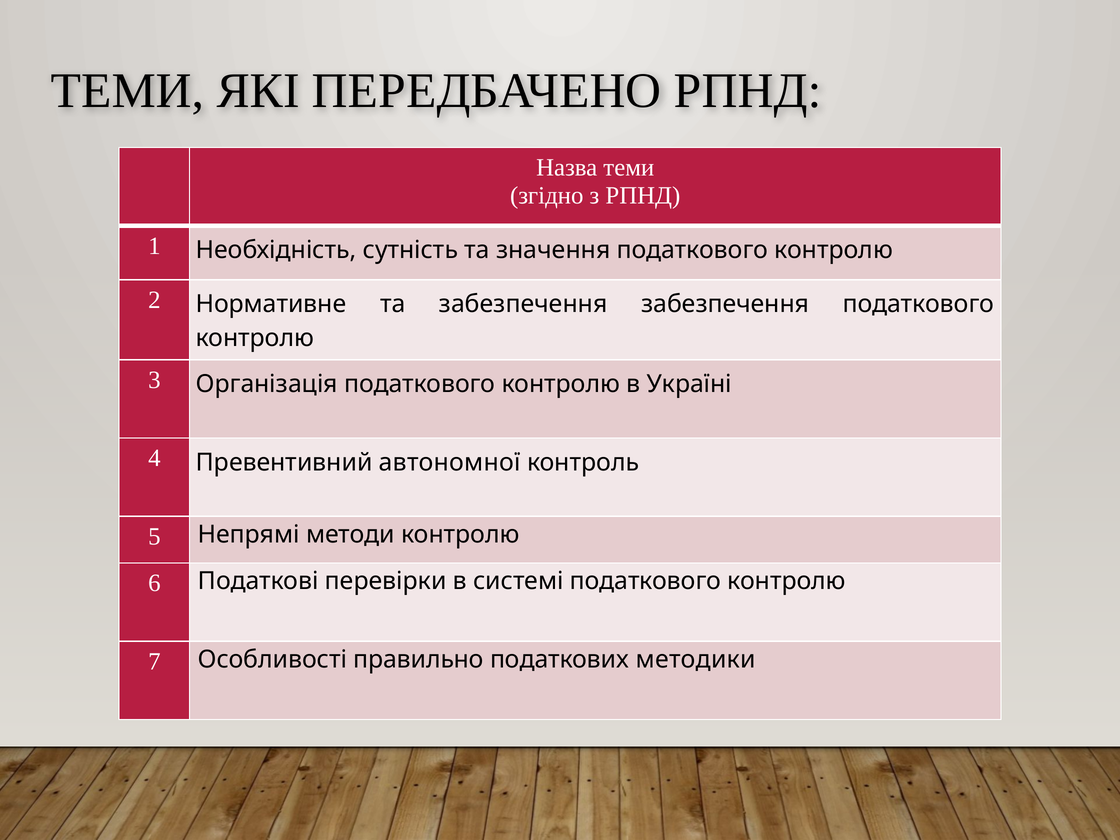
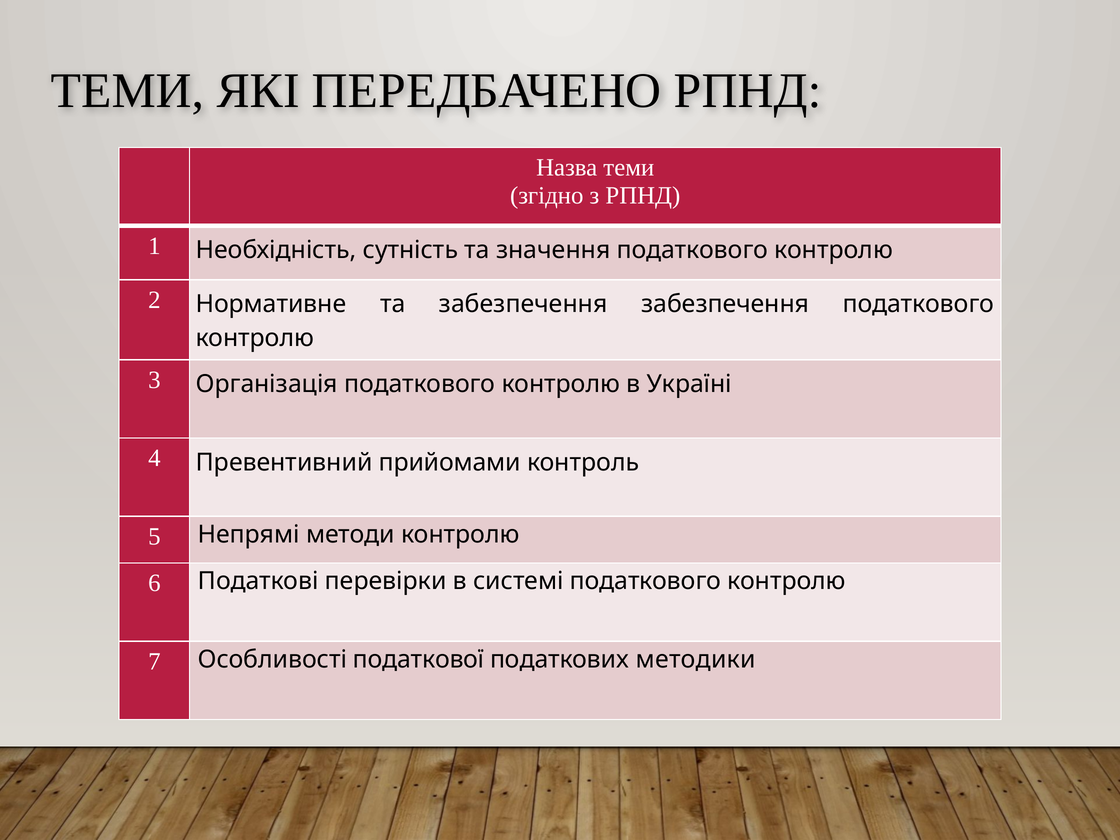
автономної: автономної -> прийомами (450, 463)
правильно: правильно -> податкової (419, 660)
